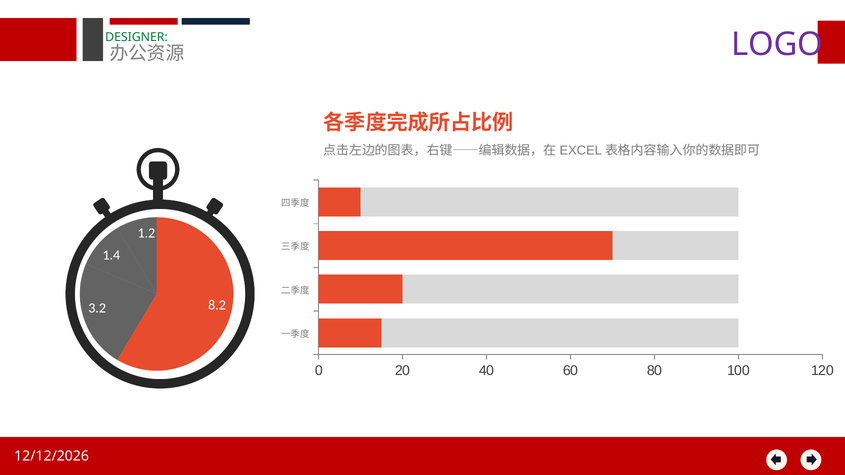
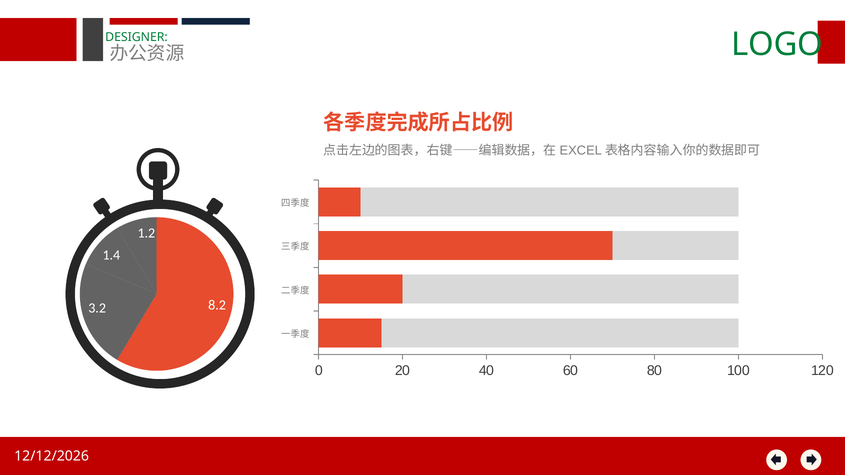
LOGO colour: purple -> green (777, 44)
